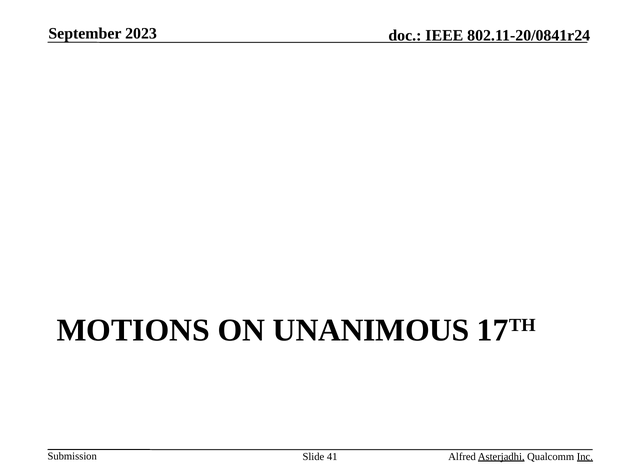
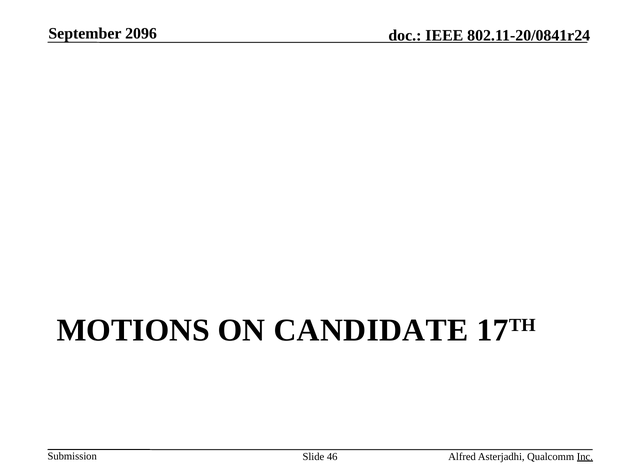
2023: 2023 -> 2096 (141, 34)
UNANIMOUS: UNANIMOUS -> CANDIDATE (371, 330)
41: 41 -> 46 (332, 457)
Asterjadhi underline: present -> none (501, 457)
